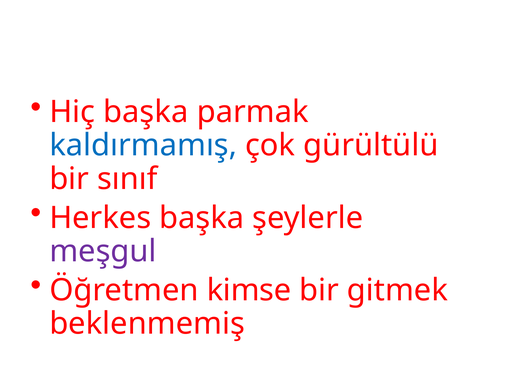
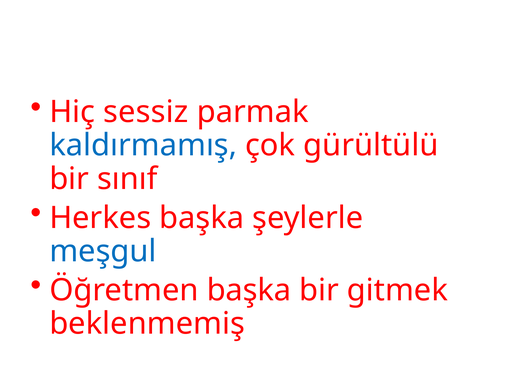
Hiç başka: başka -> sessiz (146, 112)
meşgul colour: purple -> blue (103, 251)
Öğretmen kimse: kimse -> başka (249, 290)
